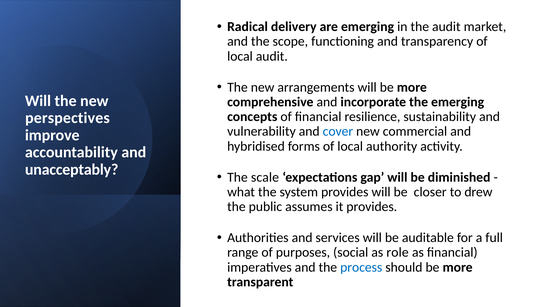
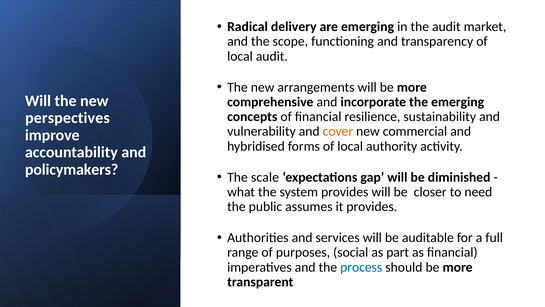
cover colour: blue -> orange (338, 131)
unacceptably: unacceptably -> policymakers (72, 169)
drew: drew -> need (478, 192)
role: role -> part (398, 252)
